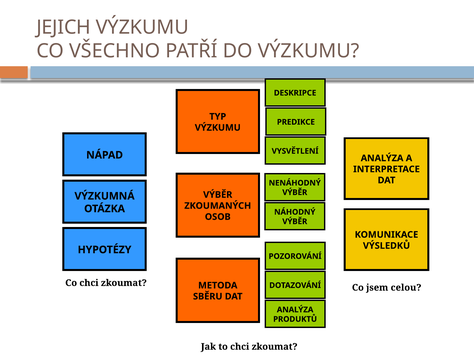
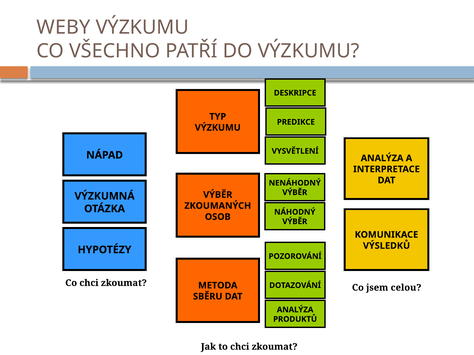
JEJICH: JEJICH -> WEBY (63, 27)
